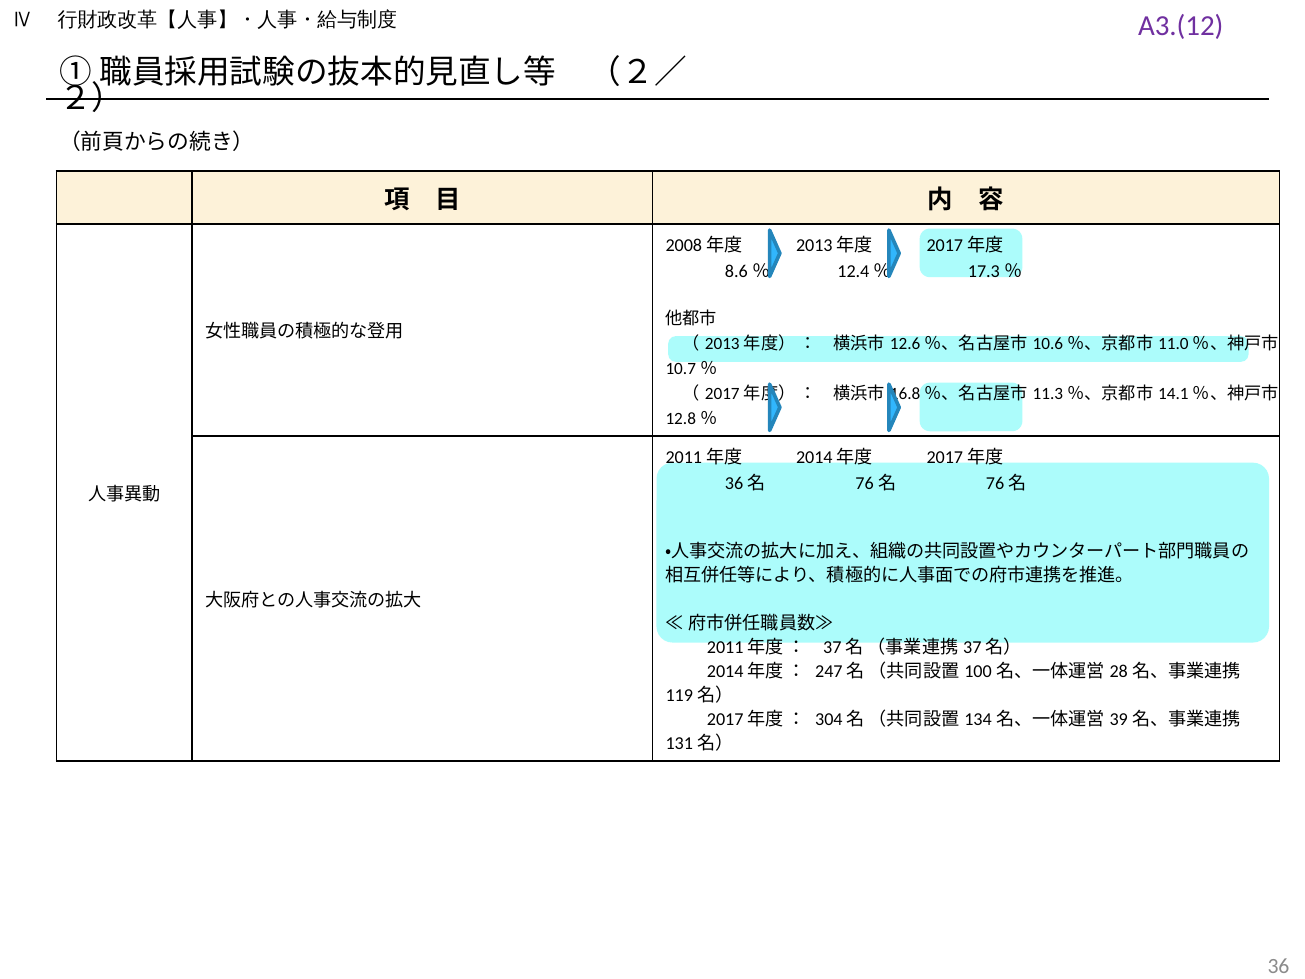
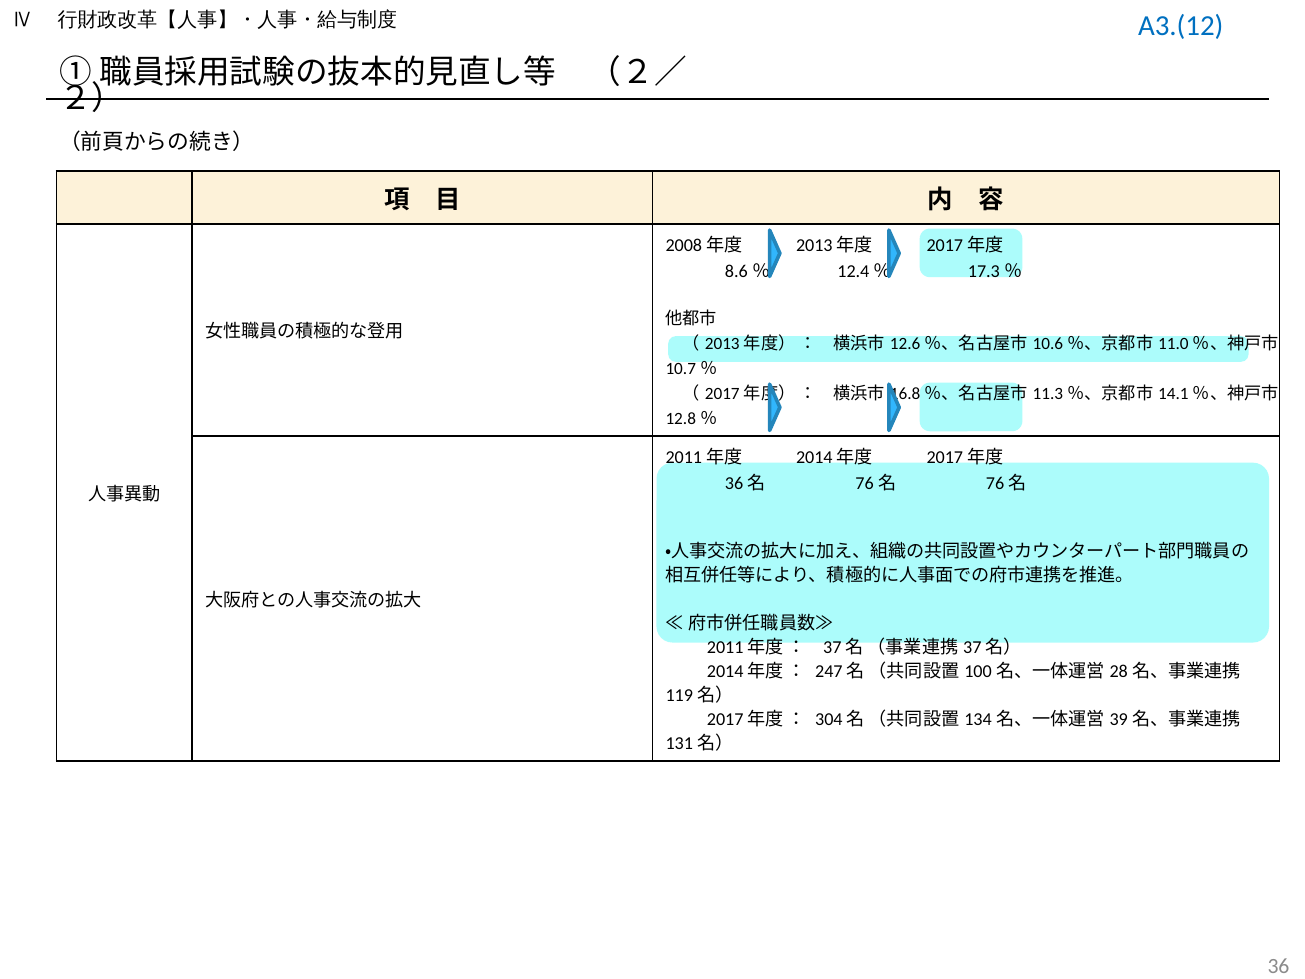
A3.(12 colour: purple -> blue (1181, 26)
